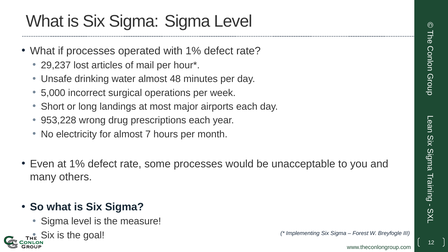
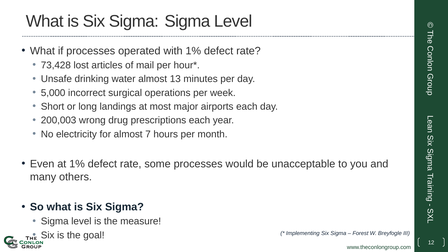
29,237: 29,237 -> 73,428 (56, 65)
48: 48 -> 13 (175, 79)
953,228: 953,228 -> 200,003 (59, 120)
